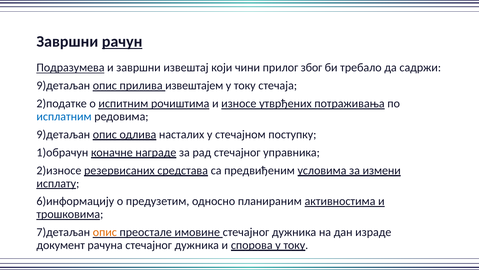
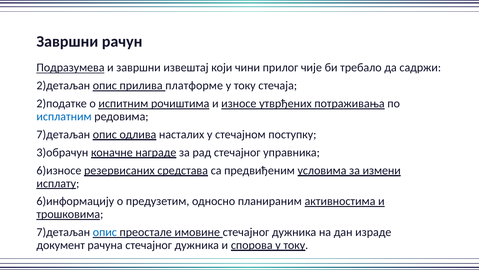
рачун underline: present -> none (122, 41)
због: због -> чије (311, 68)
9)детаљан: 9)детаљан -> 2)детаљан (63, 85)
извештајем: извештајем -> платформе (194, 85)
9)детаљан: 9)детаљан -> 7)детаљан (63, 134)
1)обрачун: 1)обрачун -> 3)обрачун (62, 152)
2)износе: 2)износе -> 6)износе (59, 170)
опис colour: orange -> blue (105, 232)
